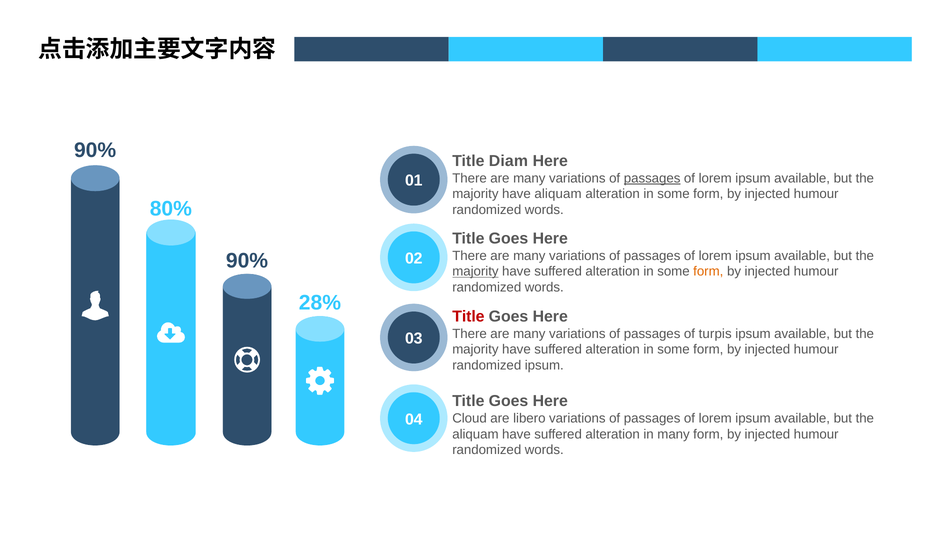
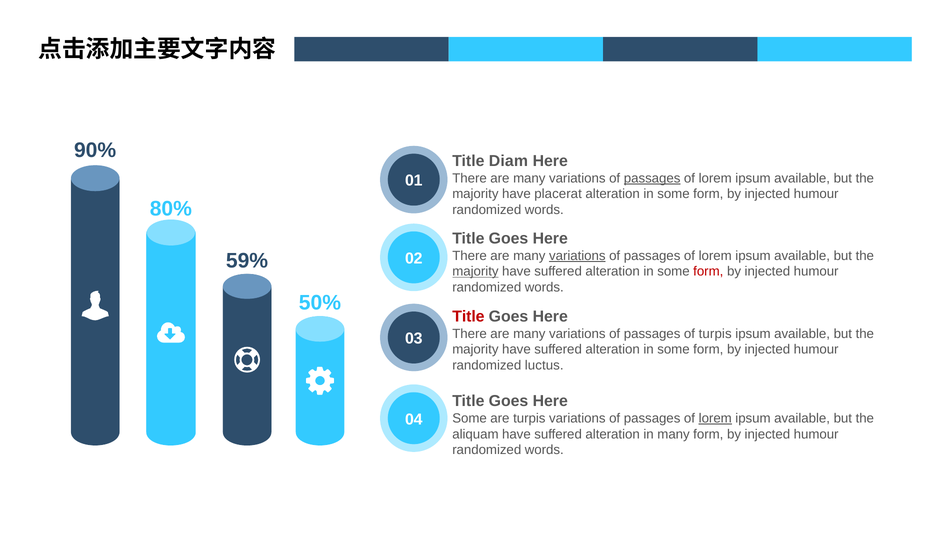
have aliquam: aliquam -> placerat (558, 194)
variations underline: none -> present (577, 256)
90%: 90% -> 59% (247, 261)
form colour: orange -> red (708, 271)
28%: 28% -> 50% (320, 303)
randomized ipsum: ipsum -> luctus (544, 365)
Cloud: Cloud -> Some (470, 418)
are libero: libero -> turpis (529, 418)
lorem underline: none -> present (715, 418)
